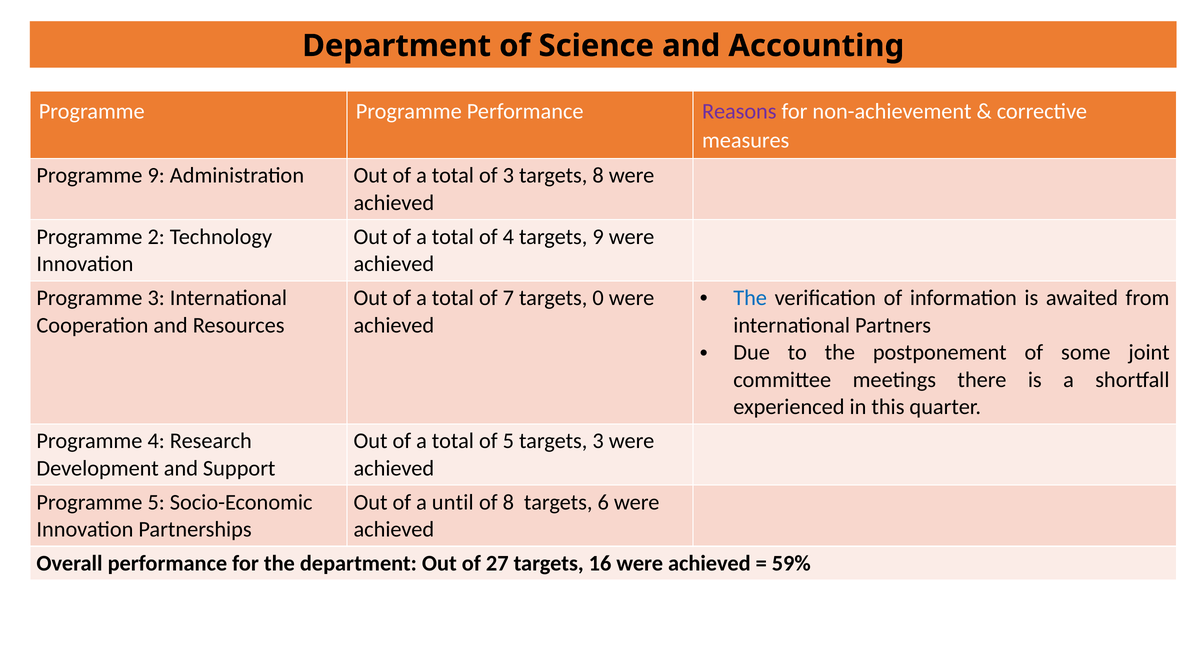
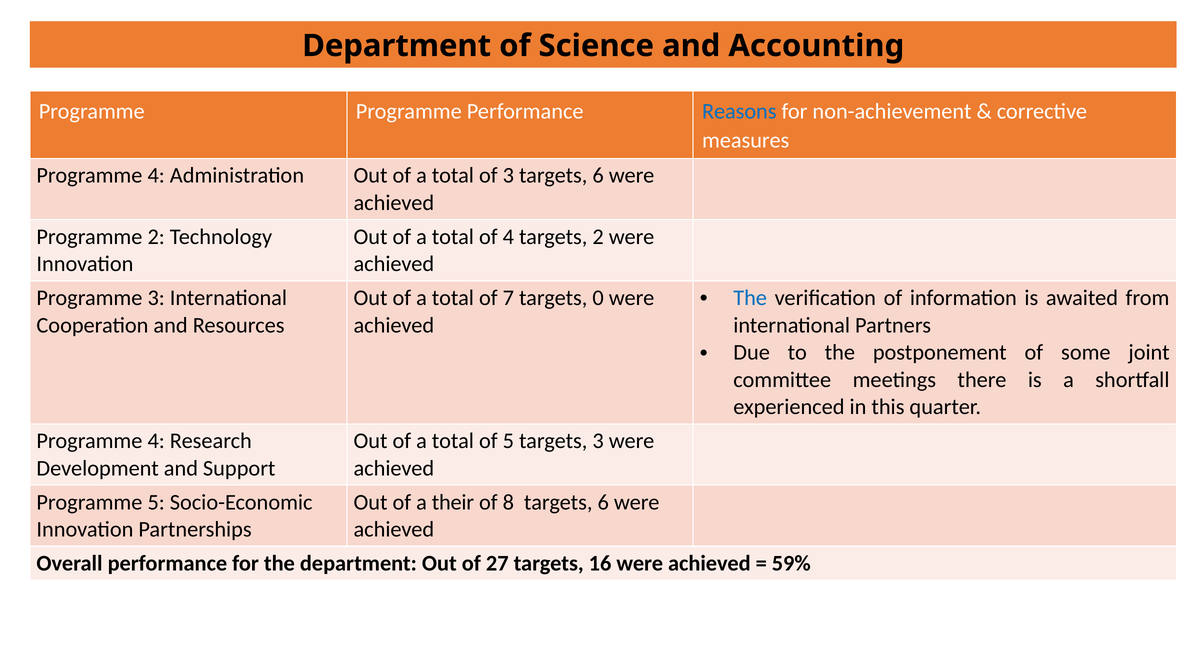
Reasons colour: purple -> blue (739, 111)
9: 9 -> 4 (156, 176)
3 targets 8: 8 -> 6 (598, 176)
targets 9: 9 -> 2 (598, 237)
until: until -> their (453, 503)
